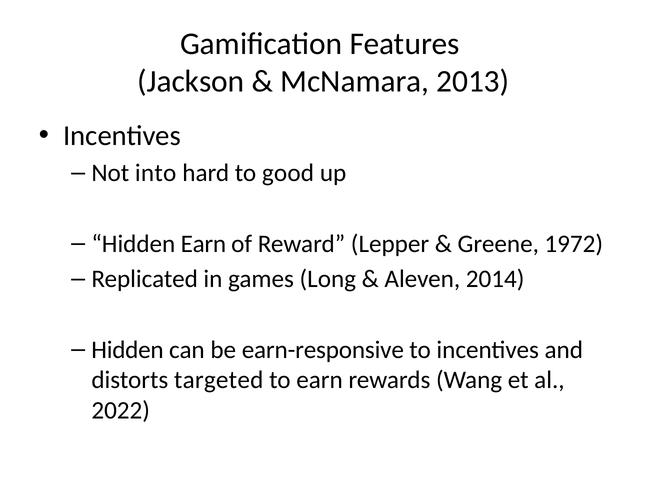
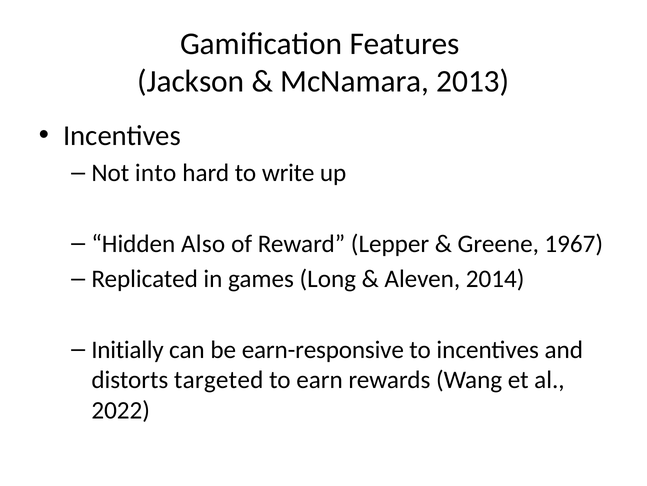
good: good -> write (288, 173)
Hidden Earn: Earn -> Also (203, 243)
1972: 1972 -> 1967 (574, 243)
Hidden: Hidden -> Initially (127, 349)
